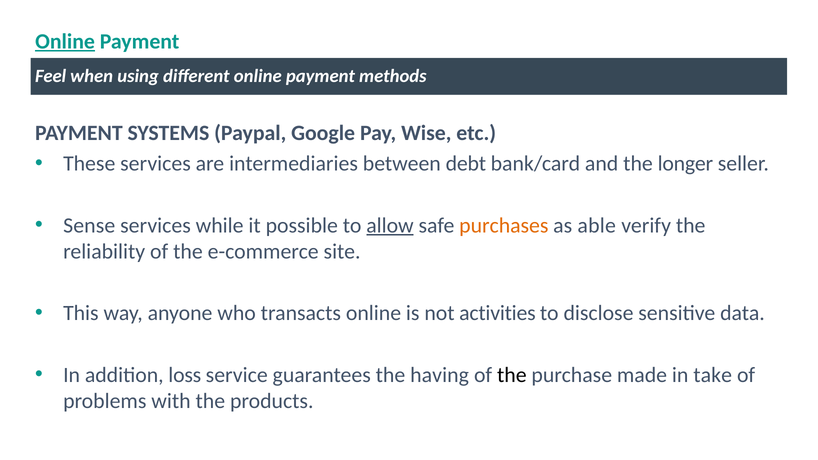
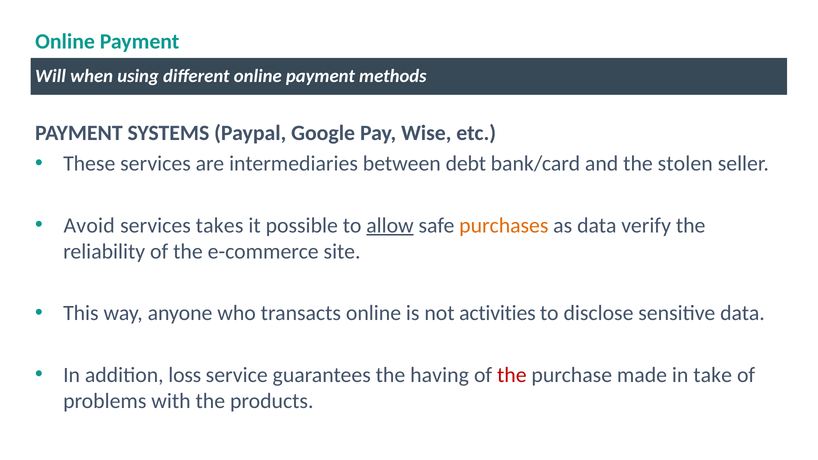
Online underline: present -> none (65, 41)
Feel: Feel -> Will (51, 76)
longer: longer -> stolen (685, 164)
Sense: Sense -> Avoid (89, 226)
while: while -> takes (220, 226)
as able: able -> data (597, 226)
the colour: black -> red (512, 375)
